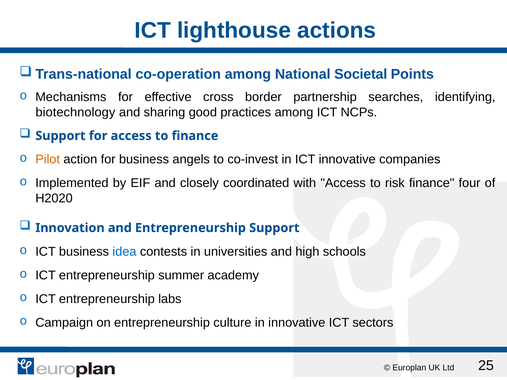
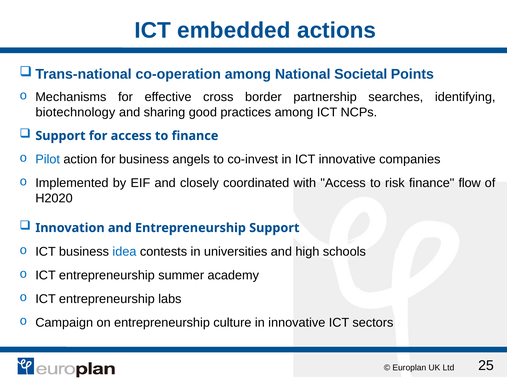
lighthouse: lighthouse -> embedded (234, 30)
Pilot colour: orange -> blue (48, 160)
four: four -> flow (470, 183)
